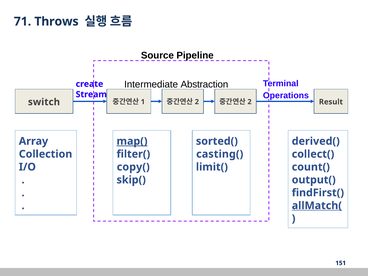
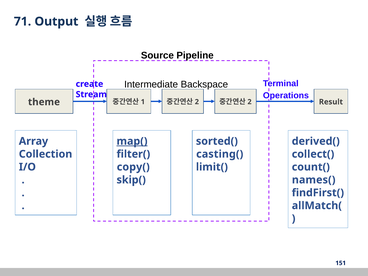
Throws: Throws -> Output (56, 21)
Abstraction: Abstraction -> Backspace (204, 84)
switch: switch -> theme (44, 102)
output(: output( -> names( (314, 180)
allMatch( underline: present -> none (317, 206)
